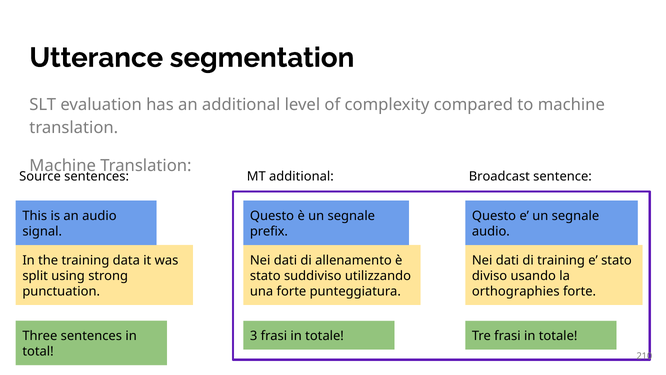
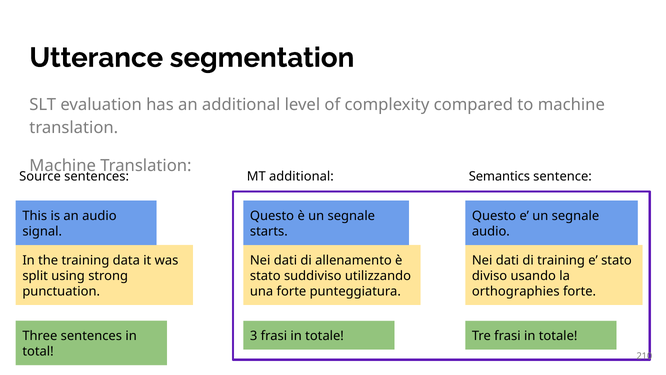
Broadcast: Broadcast -> Semantics (499, 176)
prefix: prefix -> starts (269, 231)
